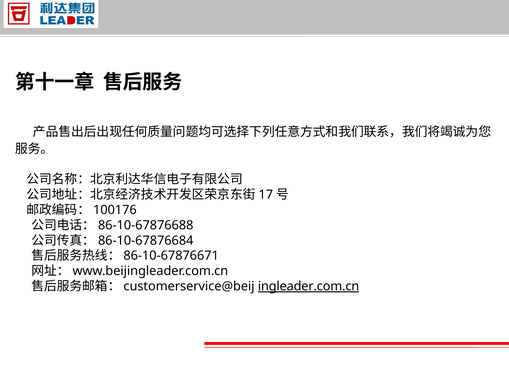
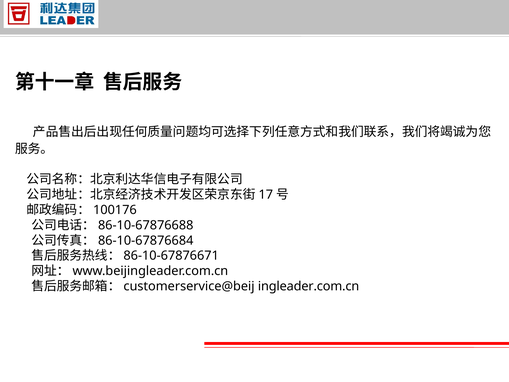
ingleader.com.cn underline: present -> none (309, 286)
